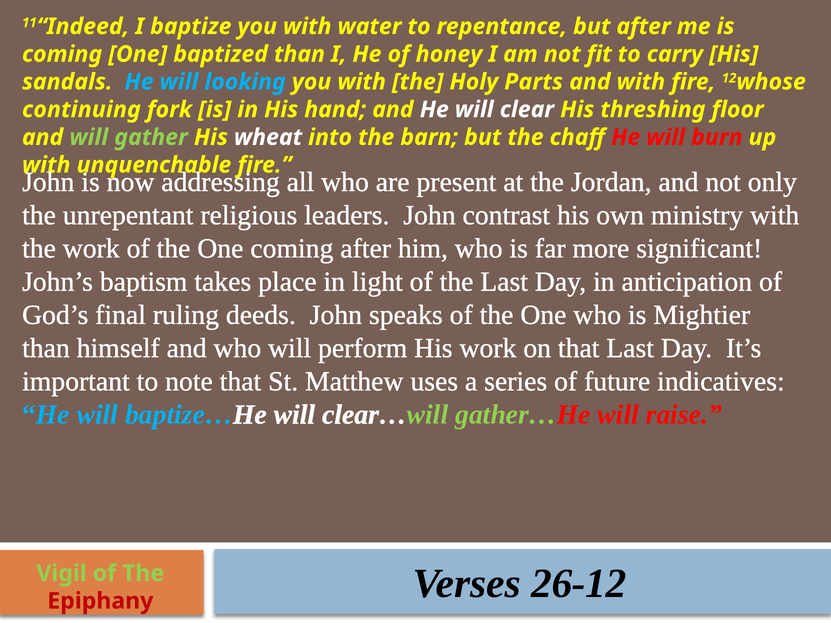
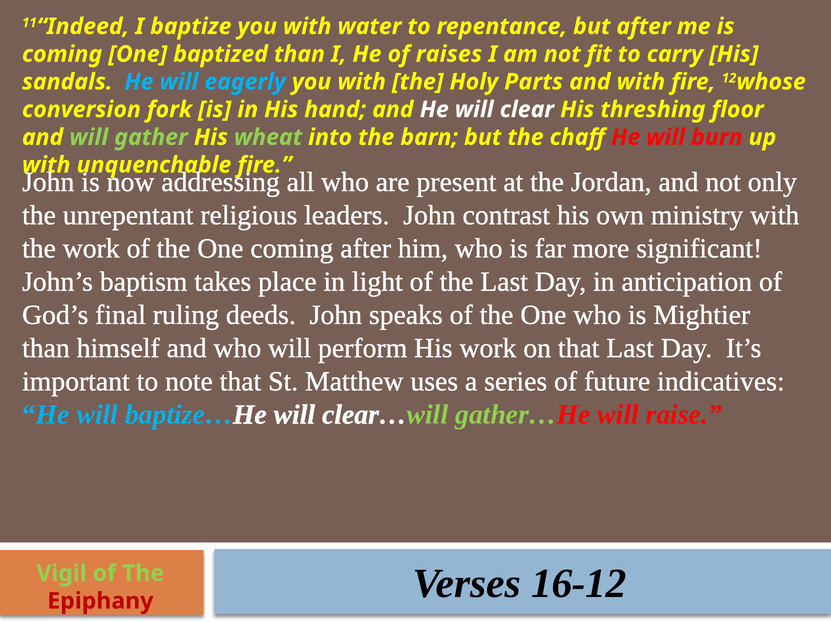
honey: honey -> raises (449, 54)
looking: looking -> eagerly (245, 82)
continuing: continuing -> conversion (81, 110)
wheat colour: white -> light green (268, 137)
26-12: 26-12 -> 16-12 (579, 584)
